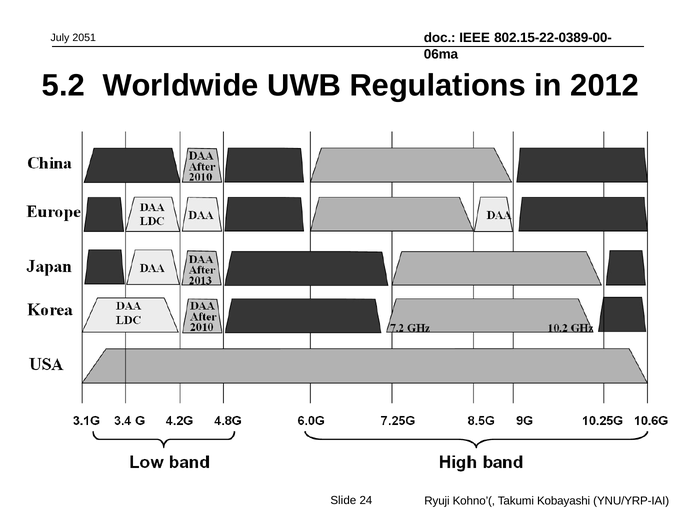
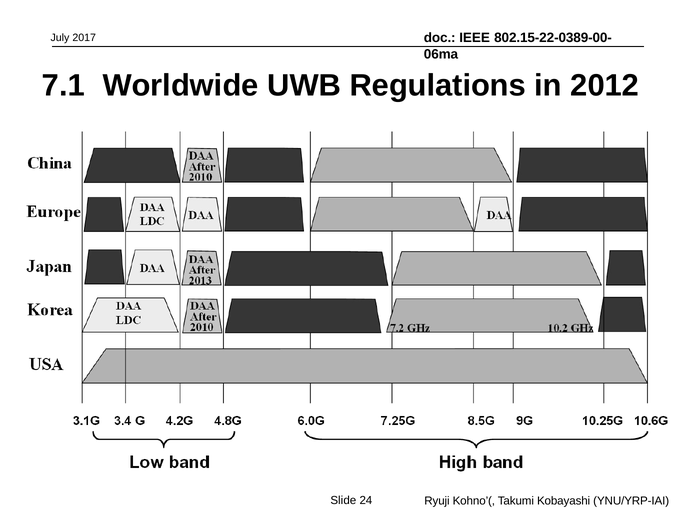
2051: 2051 -> 2017 (84, 38)
5.2: 5.2 -> 7.1 (63, 86)
